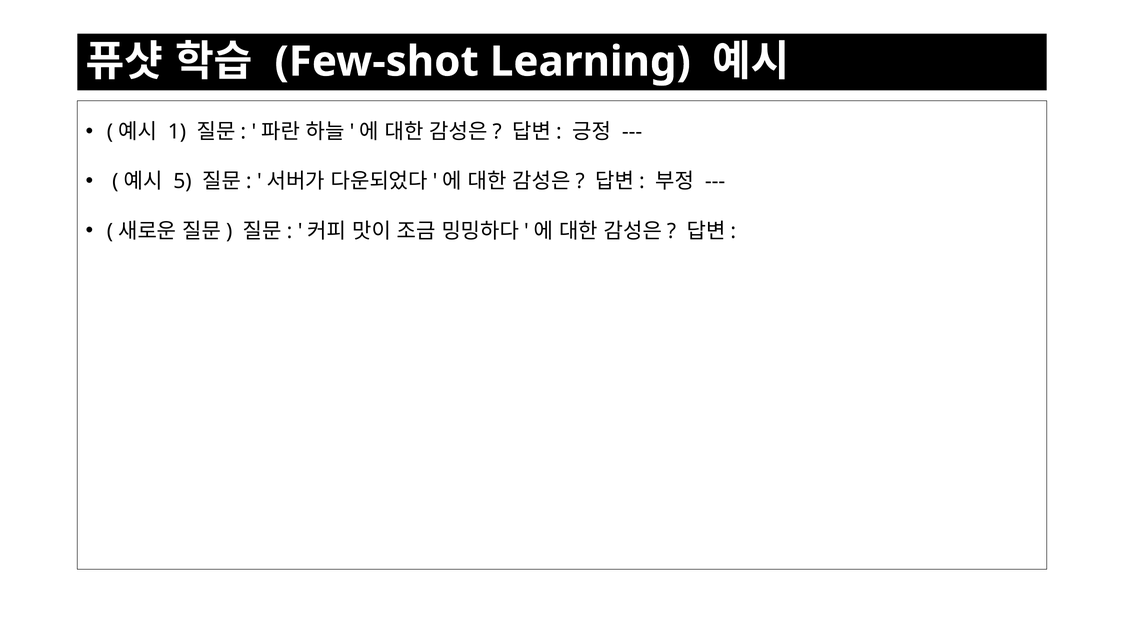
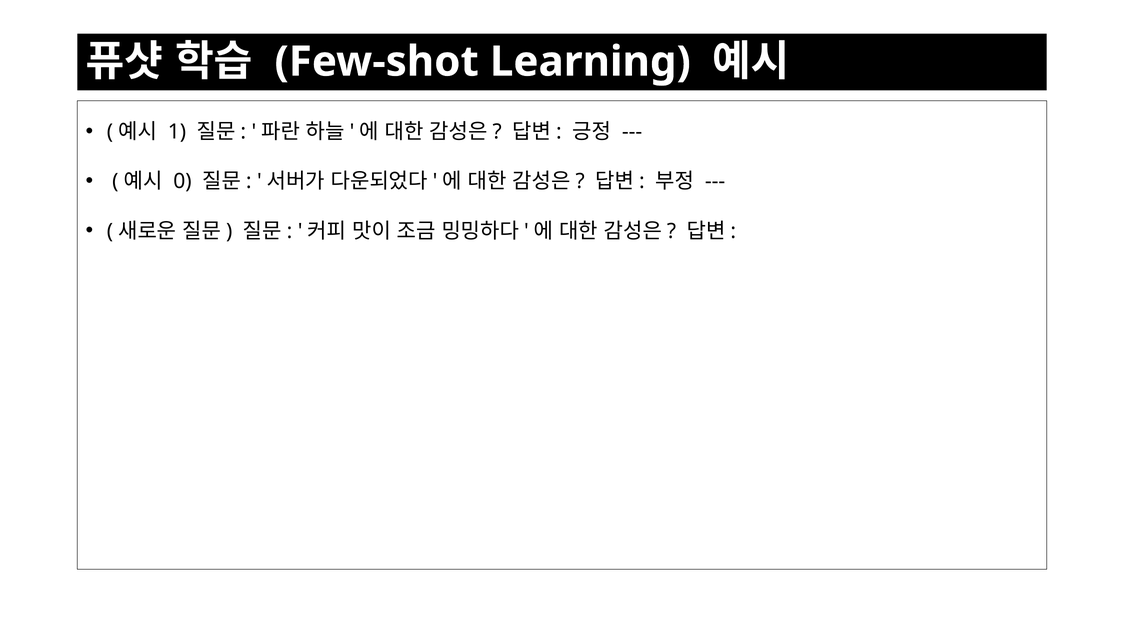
5: 5 -> 0 (183, 181)
